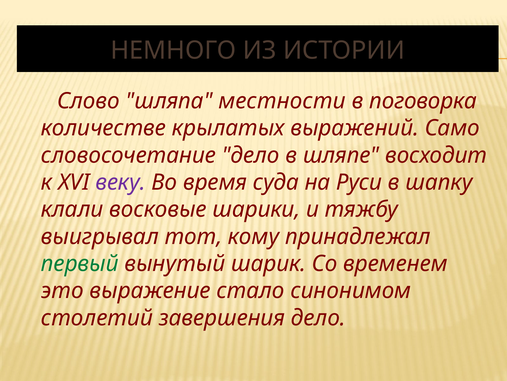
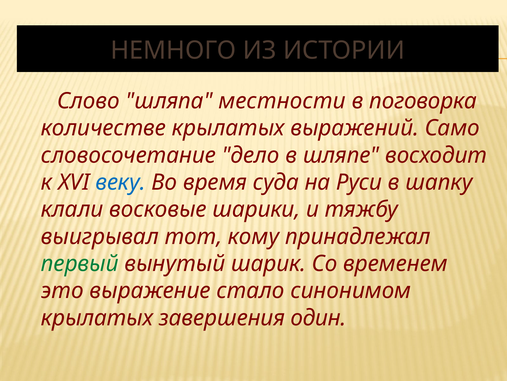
веку colour: purple -> blue (121, 182)
столетий: столетий -> крылатых (97, 317)
завершения дело: дело -> один (318, 317)
